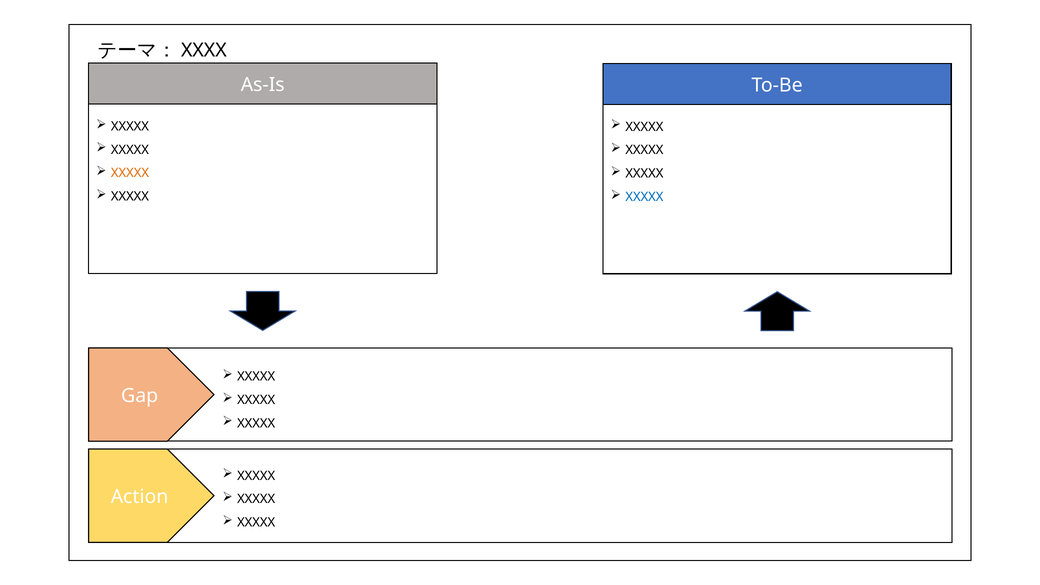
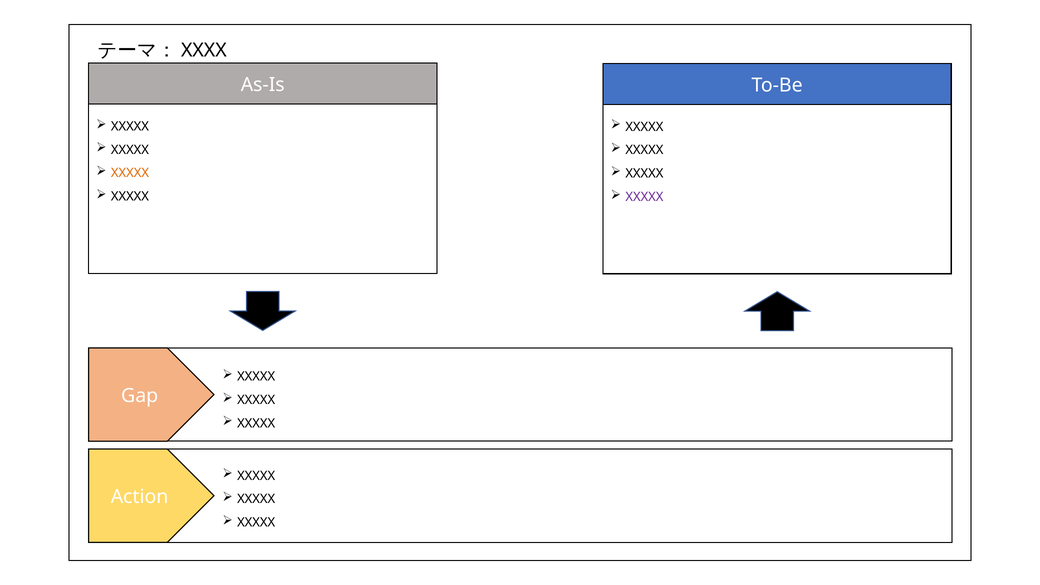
XXXXX colour: blue -> purple (644, 197)
